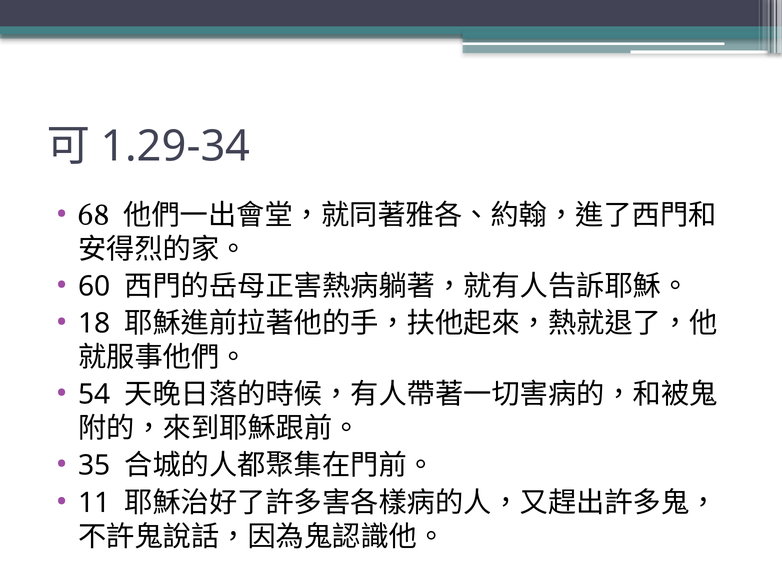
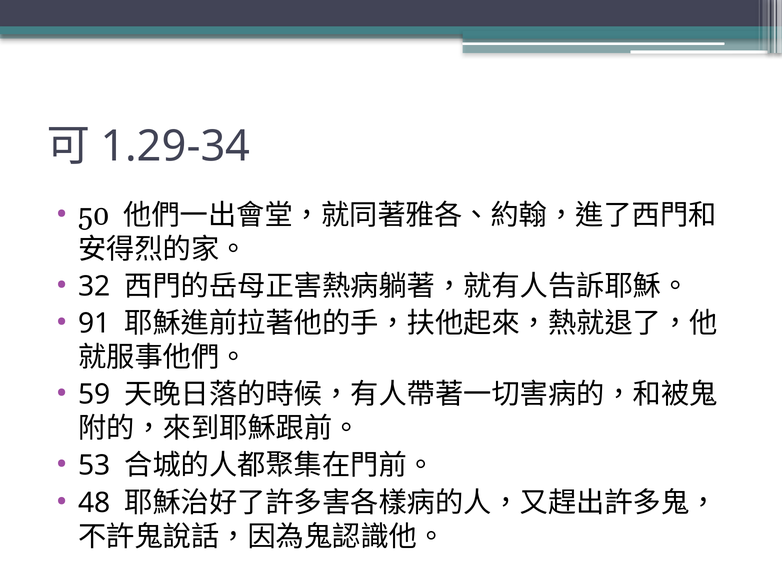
68: 68 -> 50 (94, 215)
60: 60 -> 32 (94, 286)
18: 18 -> 91 (94, 323)
54: 54 -> 59 (94, 394)
35: 35 -> 53 (94, 465)
11: 11 -> 48 (94, 502)
